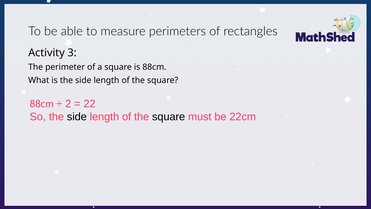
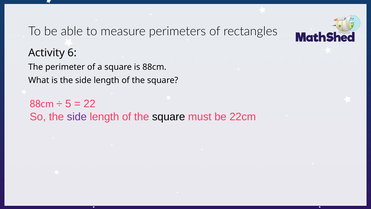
3: 3 -> 6 (72, 53)
2: 2 -> 5 (68, 104)
side colour: black -> purple (77, 117)
